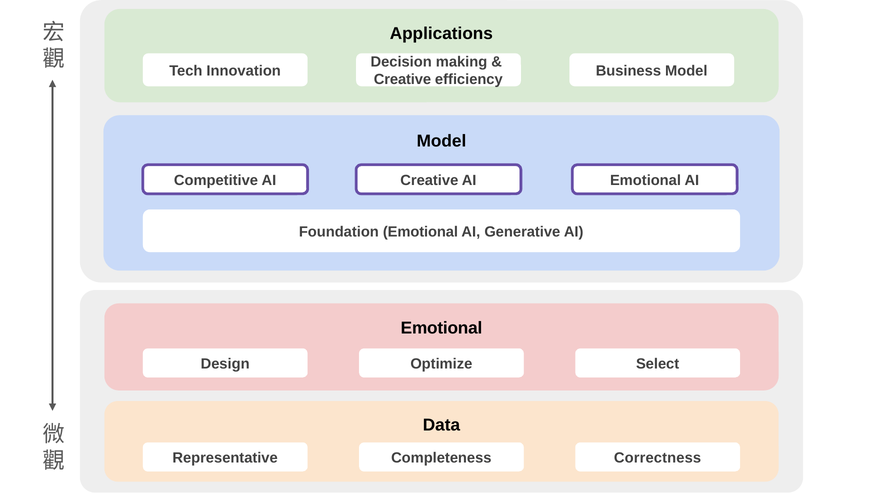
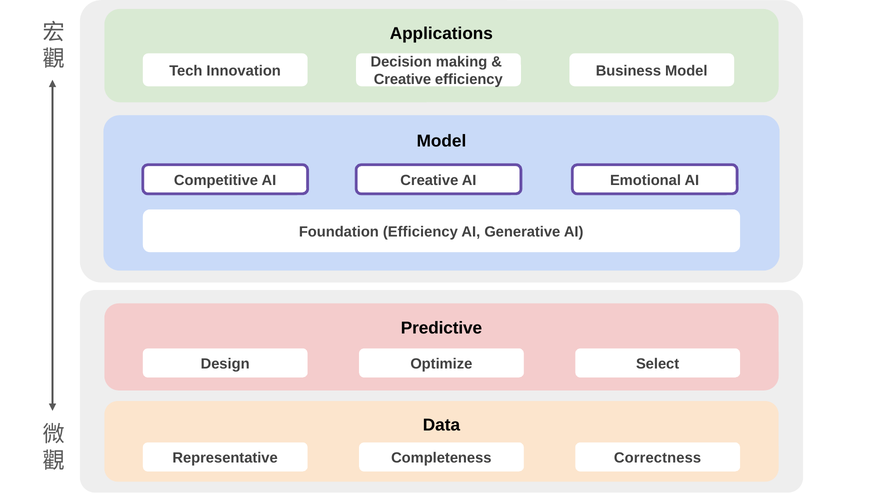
Foundation Emotional: Emotional -> Efficiency (420, 232)
Emotional: Emotional -> Predictive (441, 328)
